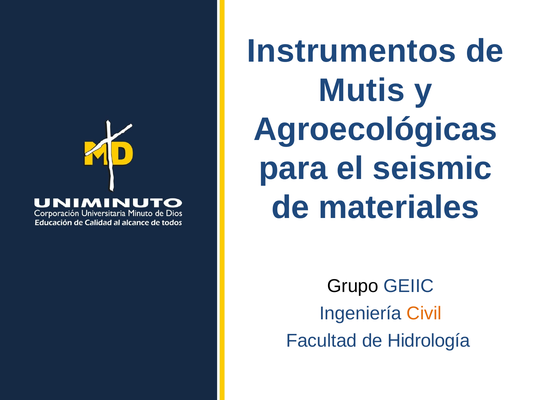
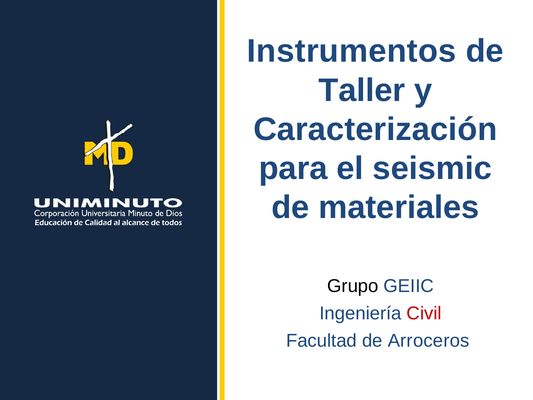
Mutis: Mutis -> Taller (362, 90)
Agroecológicas: Agroecológicas -> Caracterización (375, 129)
Civil colour: orange -> red (424, 313)
Hidrología: Hidrología -> Arroceros (429, 340)
